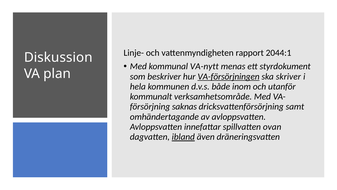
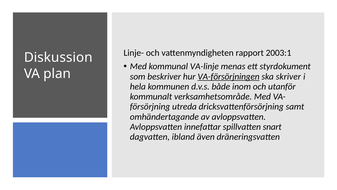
2044:1: 2044:1 -> 2003:1 (279, 53)
VA-nytt: VA-nytt -> VA-linje (204, 66)
saknas: saknas -> utreda (184, 106)
ovan: ovan -> snart (272, 127)
ibland underline: present -> none (183, 137)
